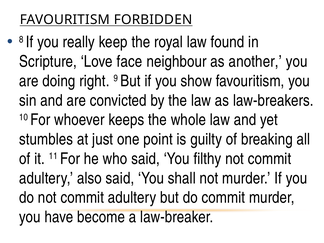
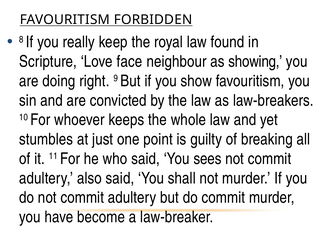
another: another -> showing (255, 62)
filthy: filthy -> sees (207, 159)
